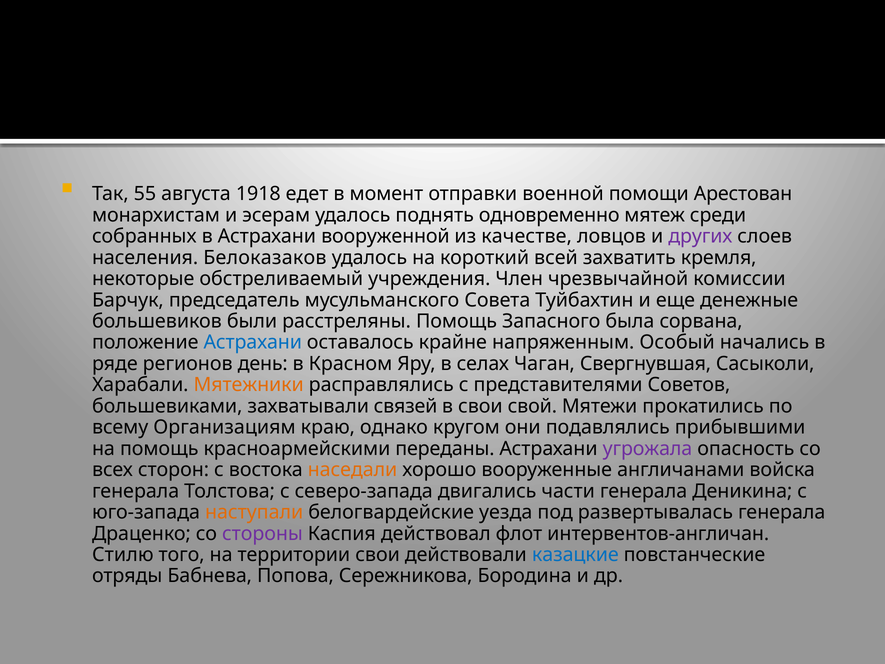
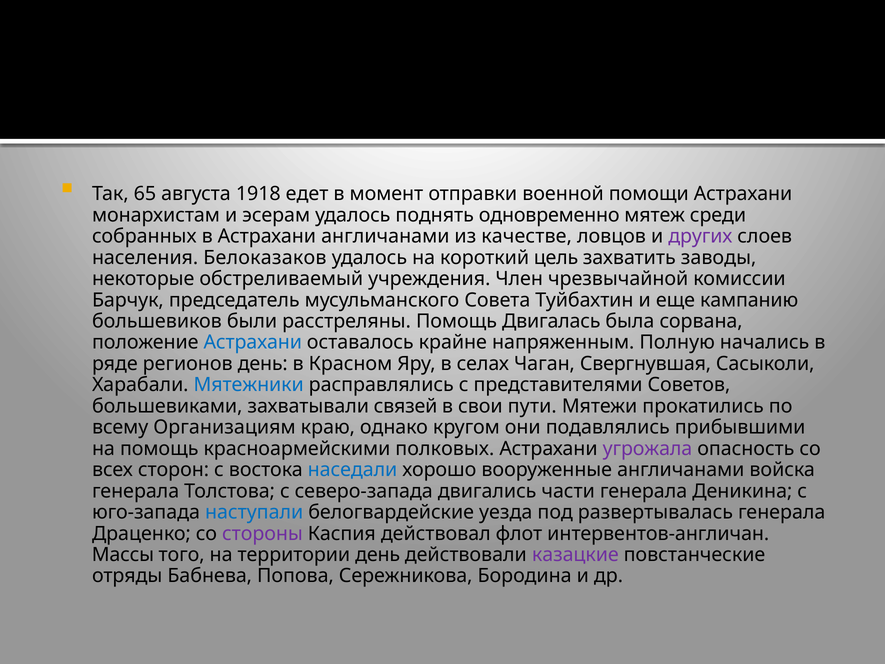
55: 55 -> 65 (145, 194)
помощи Арестован: Арестован -> Астрахани (743, 194)
Астрахани вооруженной: вооруженной -> англичанами (385, 236)
всей: всей -> цель (556, 257)
кремля: кремля -> заводы (719, 257)
денежные: денежные -> кампанию (749, 300)
Запасного: Запасного -> Двигалась (551, 321)
Особый: Особый -> Полную (677, 342)
Мятежники colour: orange -> blue (249, 385)
свой: свой -> пути (532, 406)
переданы: переданы -> полковых (445, 448)
наседали colour: orange -> blue (353, 470)
наступали colour: orange -> blue (254, 512)
Стилю: Стилю -> Массы (123, 555)
территории свои: свои -> день (378, 555)
казацкие colour: blue -> purple (575, 555)
